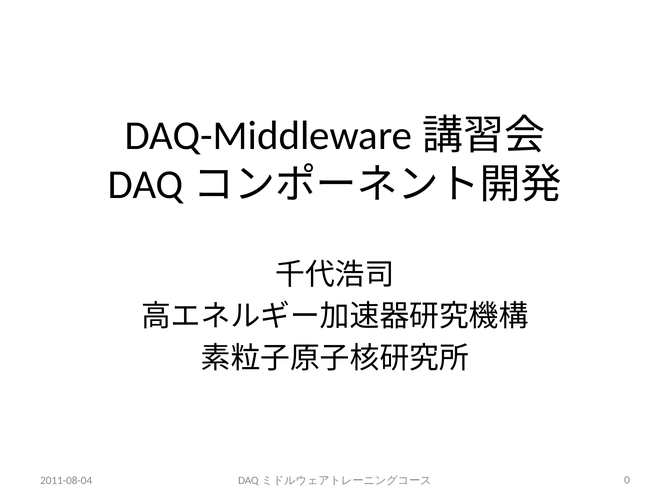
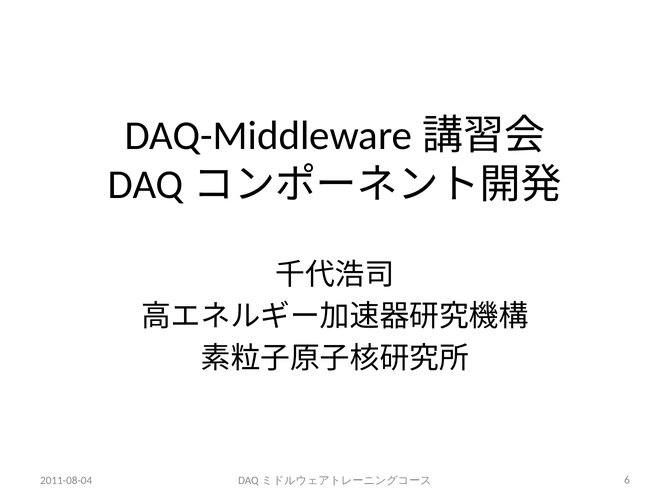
0: 0 -> 6 (627, 480)
